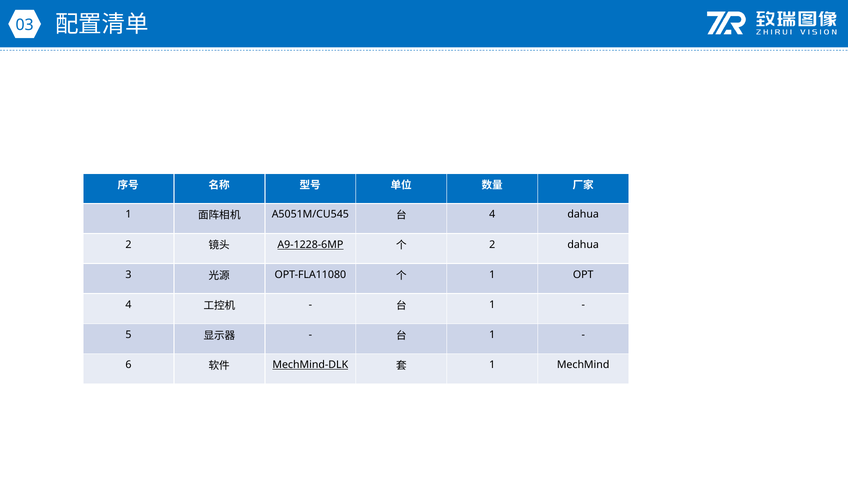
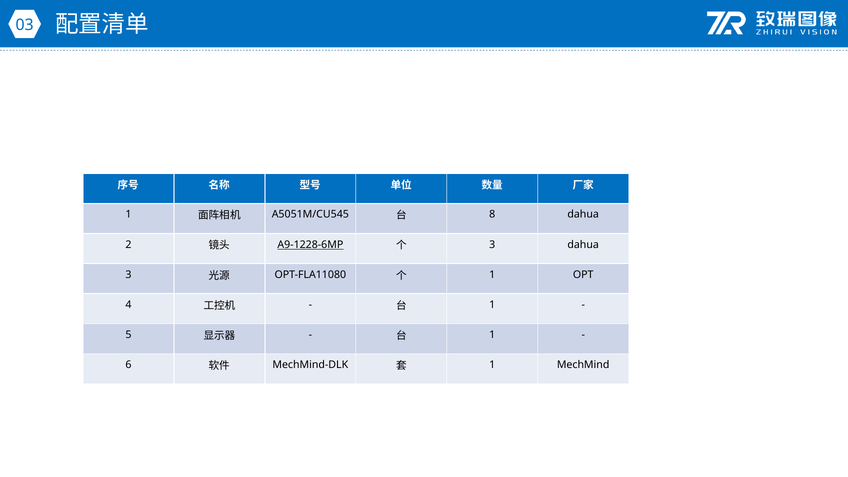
4: 4 -> 8 (492, 214)
2: 2 -> 3 (492, 245)
MechMind-DLK underline: present -> none (310, 365)
